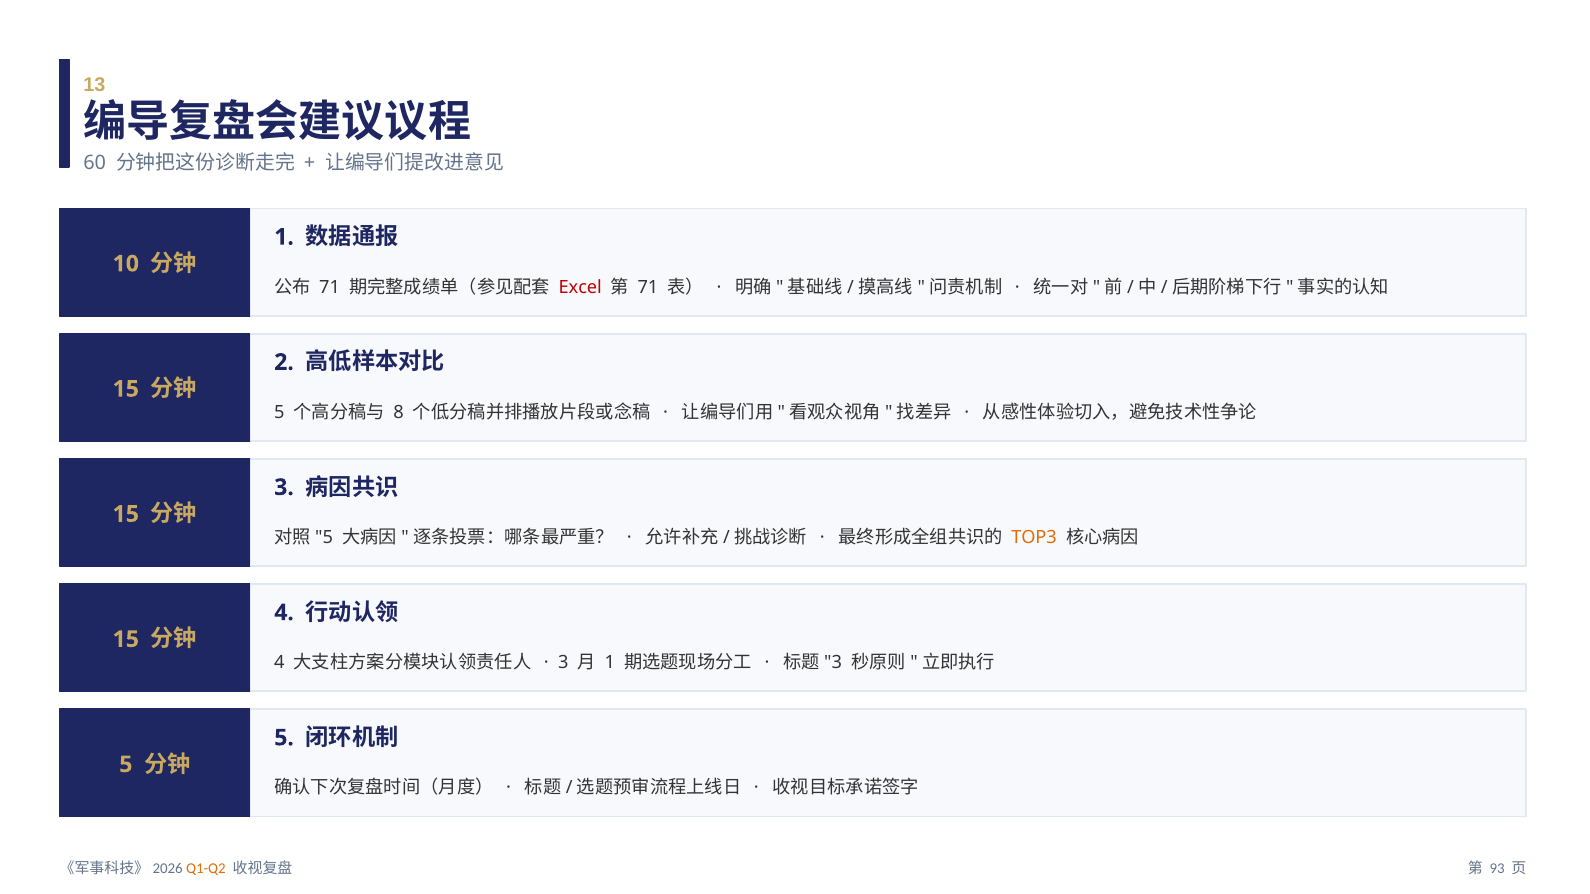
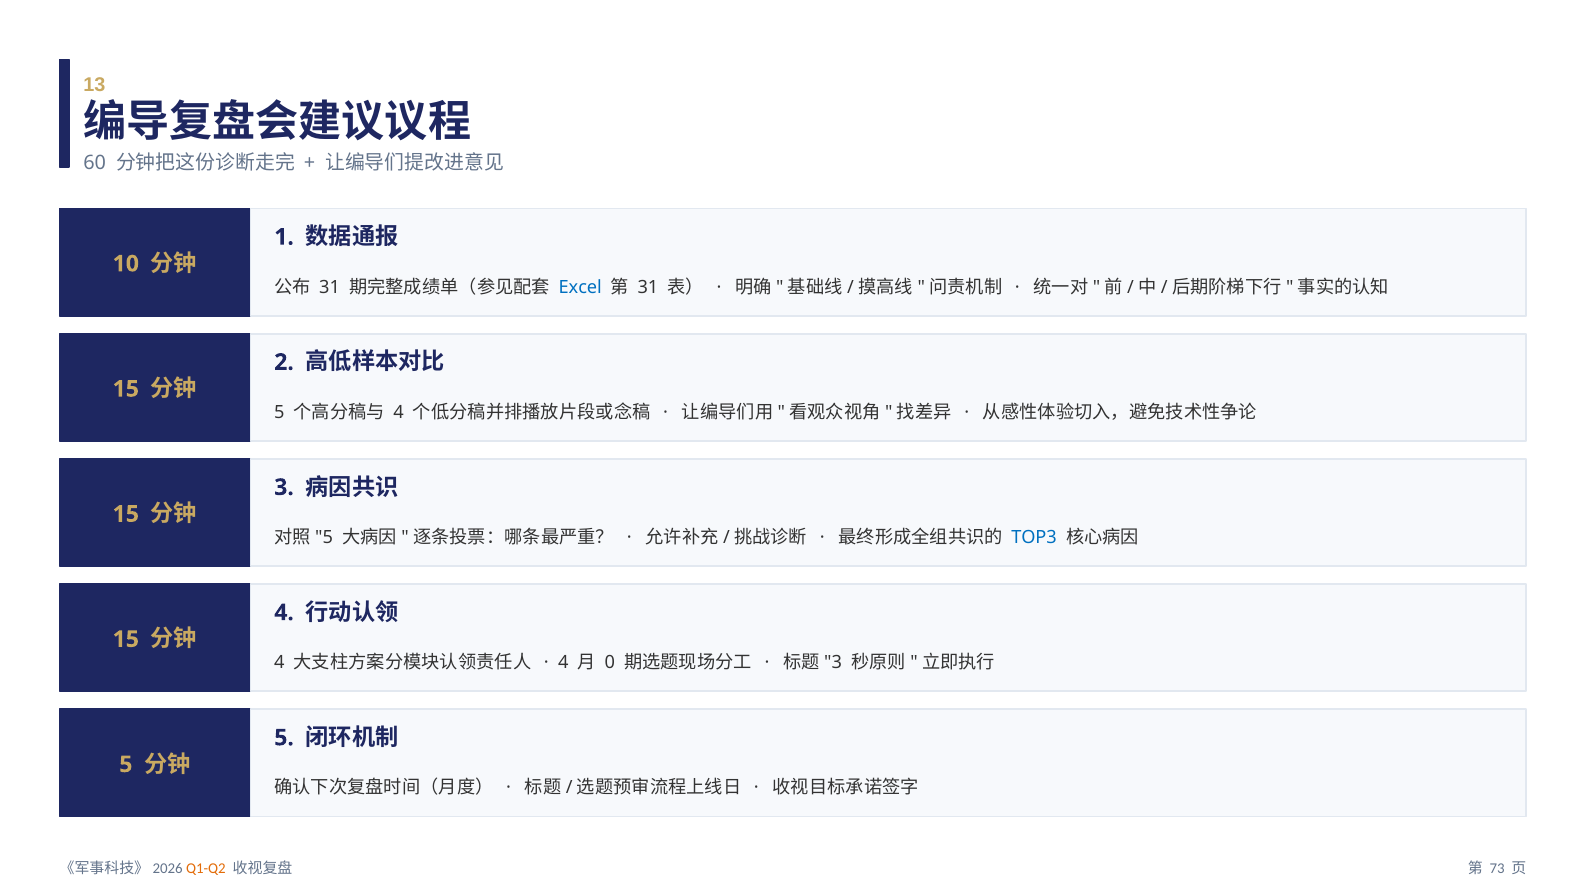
71: 71 -> 31 (330, 287)
Excel colour: red -> blue (580, 287)
71: 71 -> 31 (648, 287)
8: 8 -> 4 (399, 413)
TOP3 colour: orange -> blue (1034, 538)
3: 3 -> 4 (563, 663)
1: 1 -> 0 (610, 663)
93: 93 -> 73 (1497, 869)
